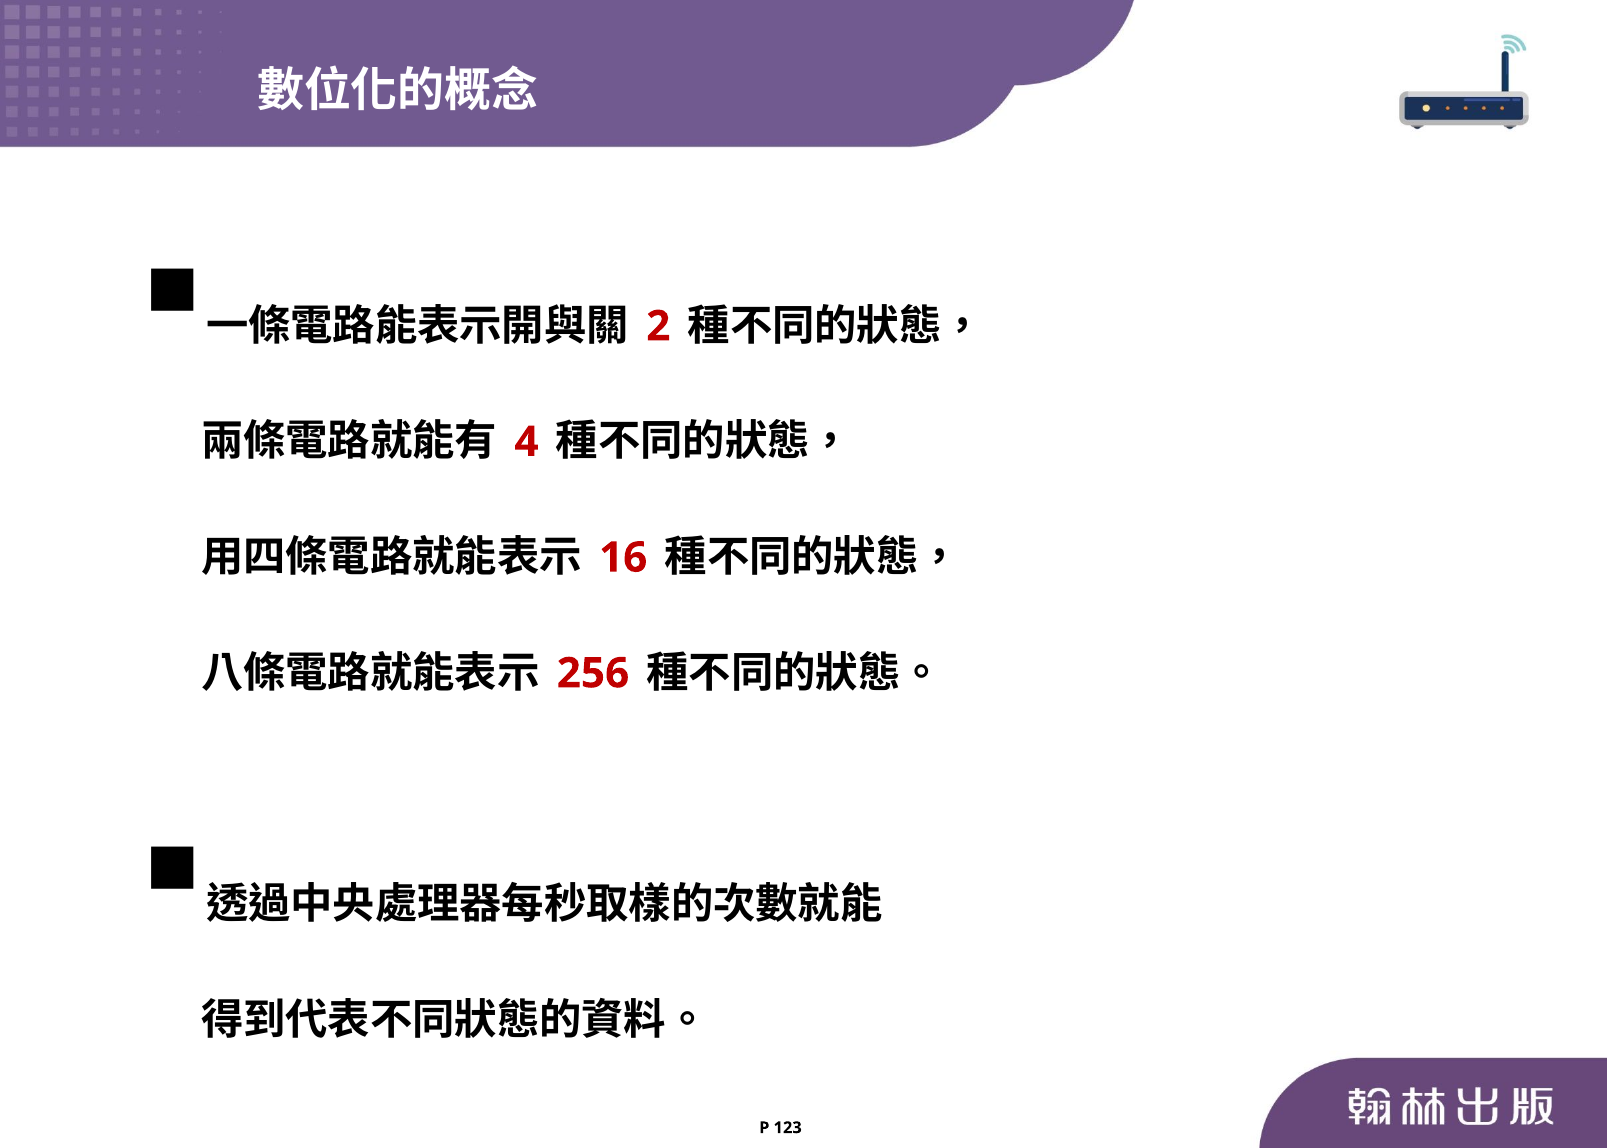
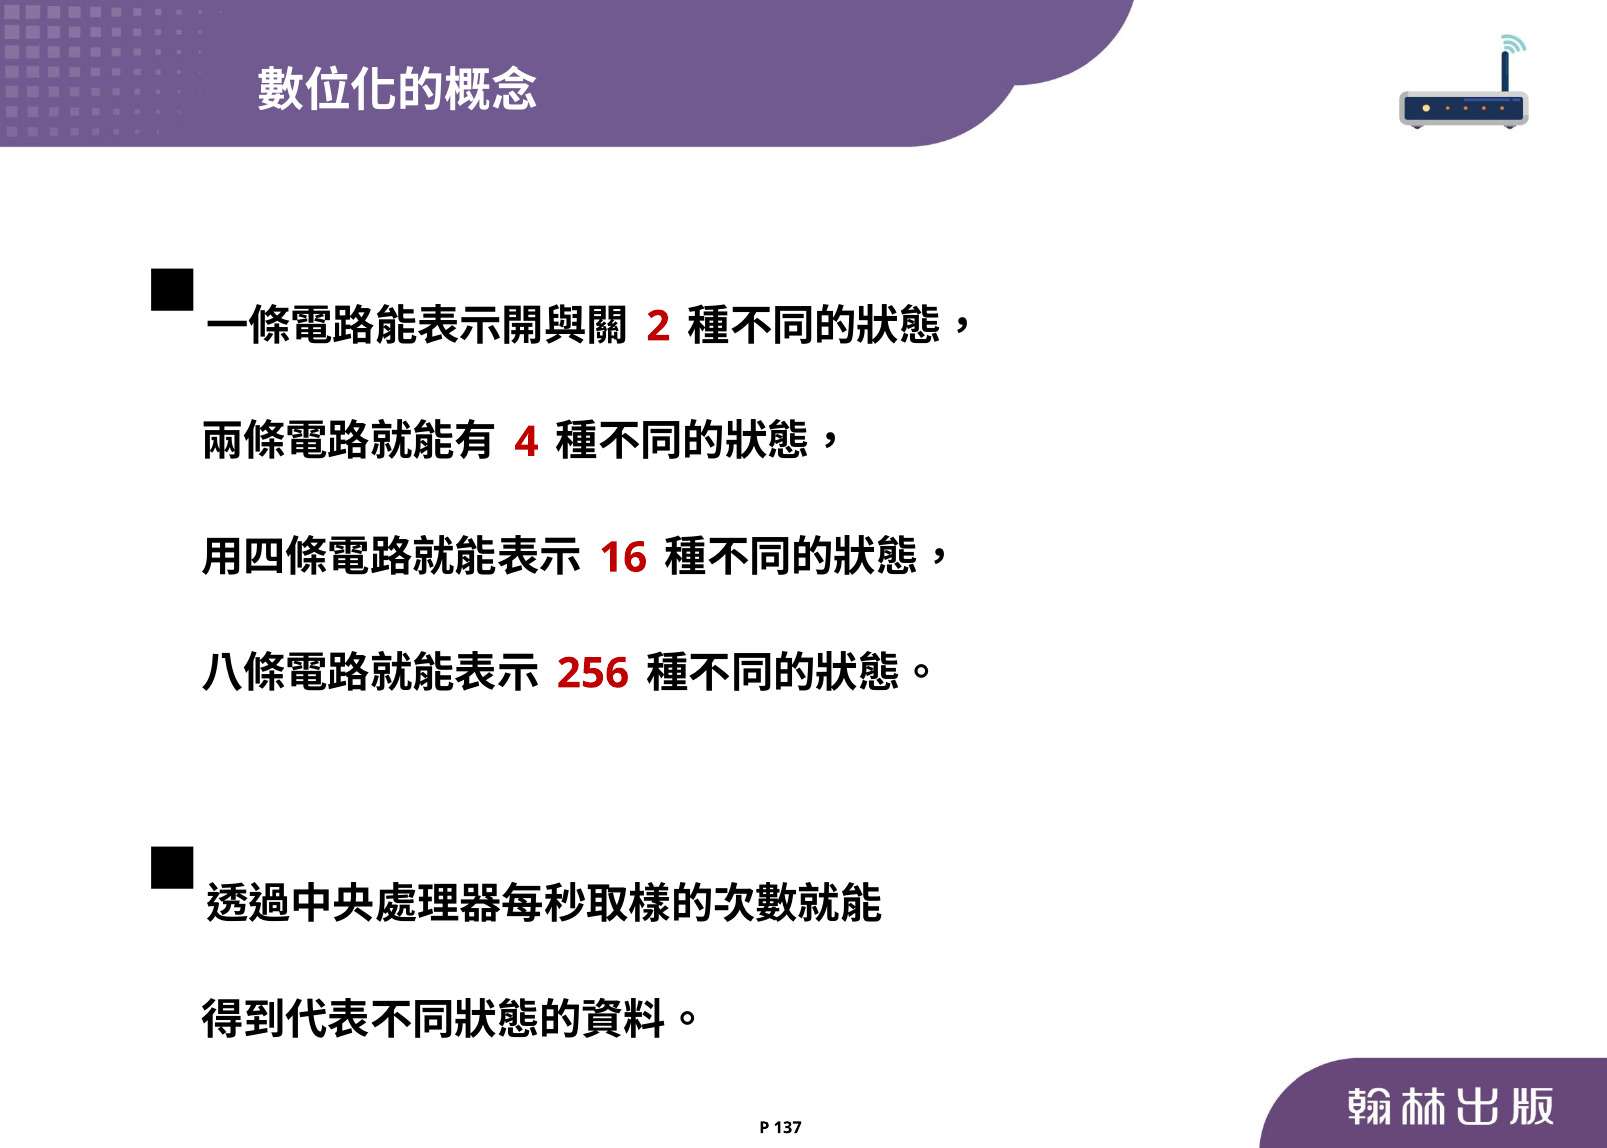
123: 123 -> 137 (788, 1128)
